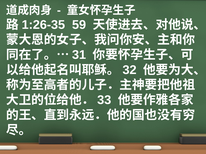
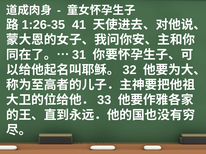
59: 59 -> 41 (79, 25)
